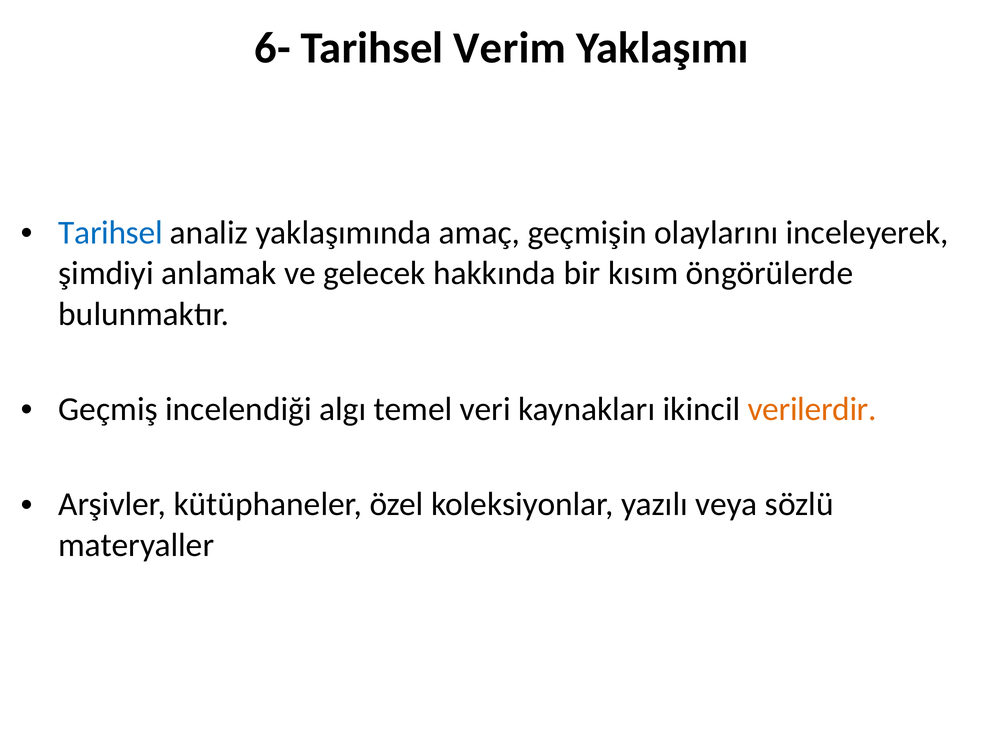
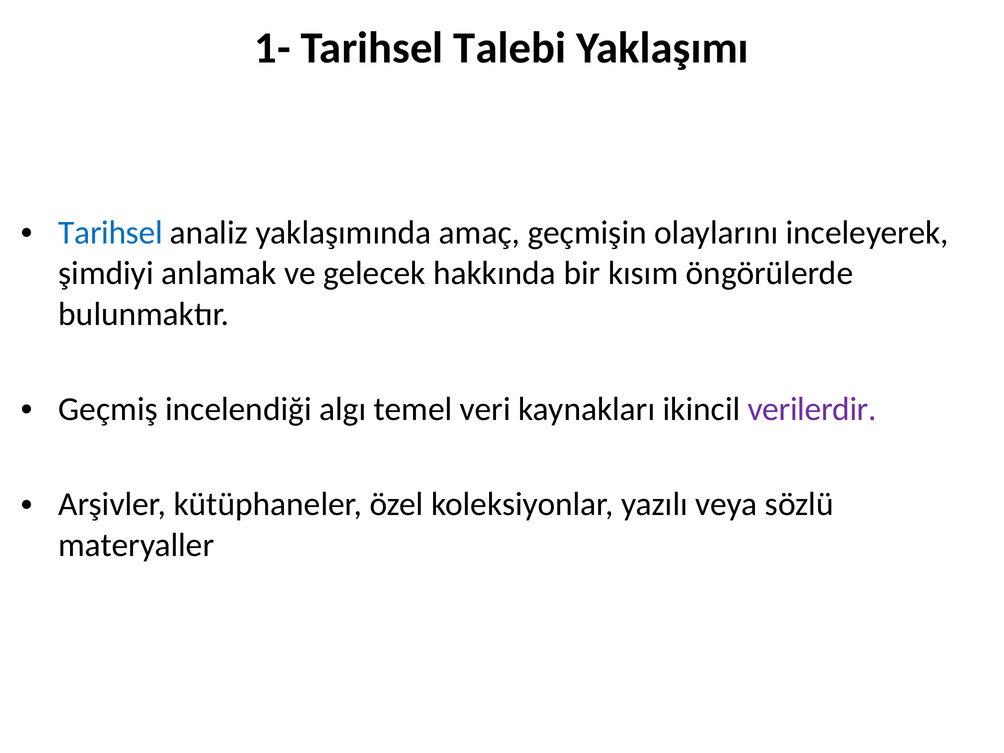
6-: 6- -> 1- (273, 48)
Verim: Verim -> Talebi (510, 48)
verilerdir colour: orange -> purple (812, 409)
